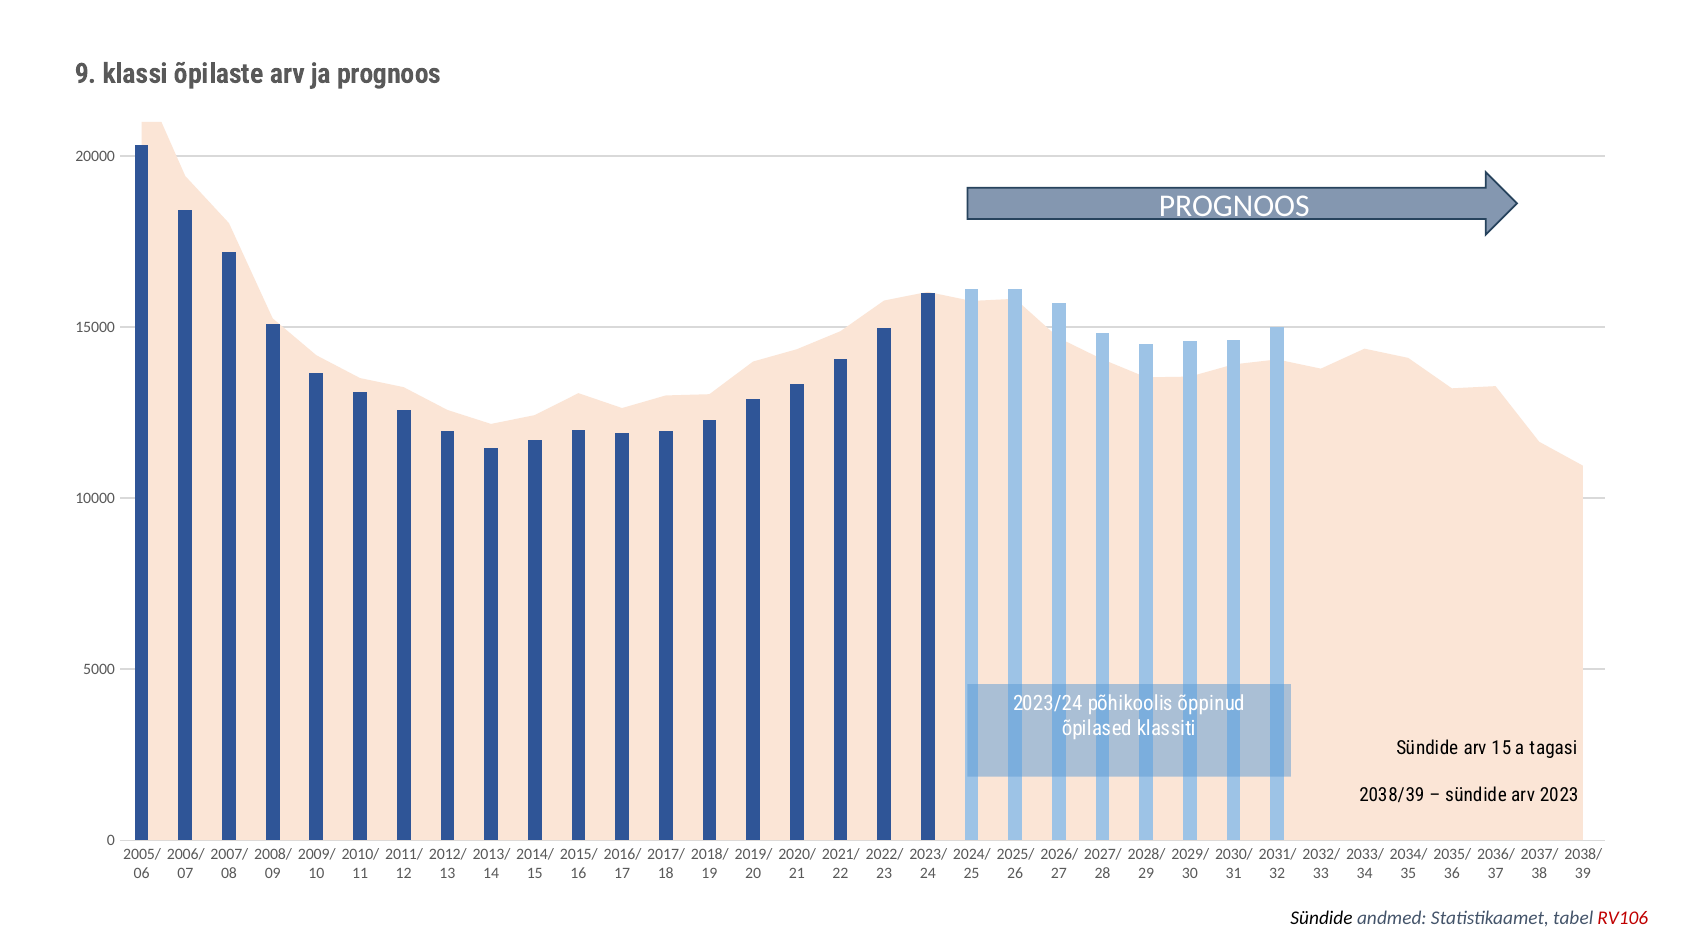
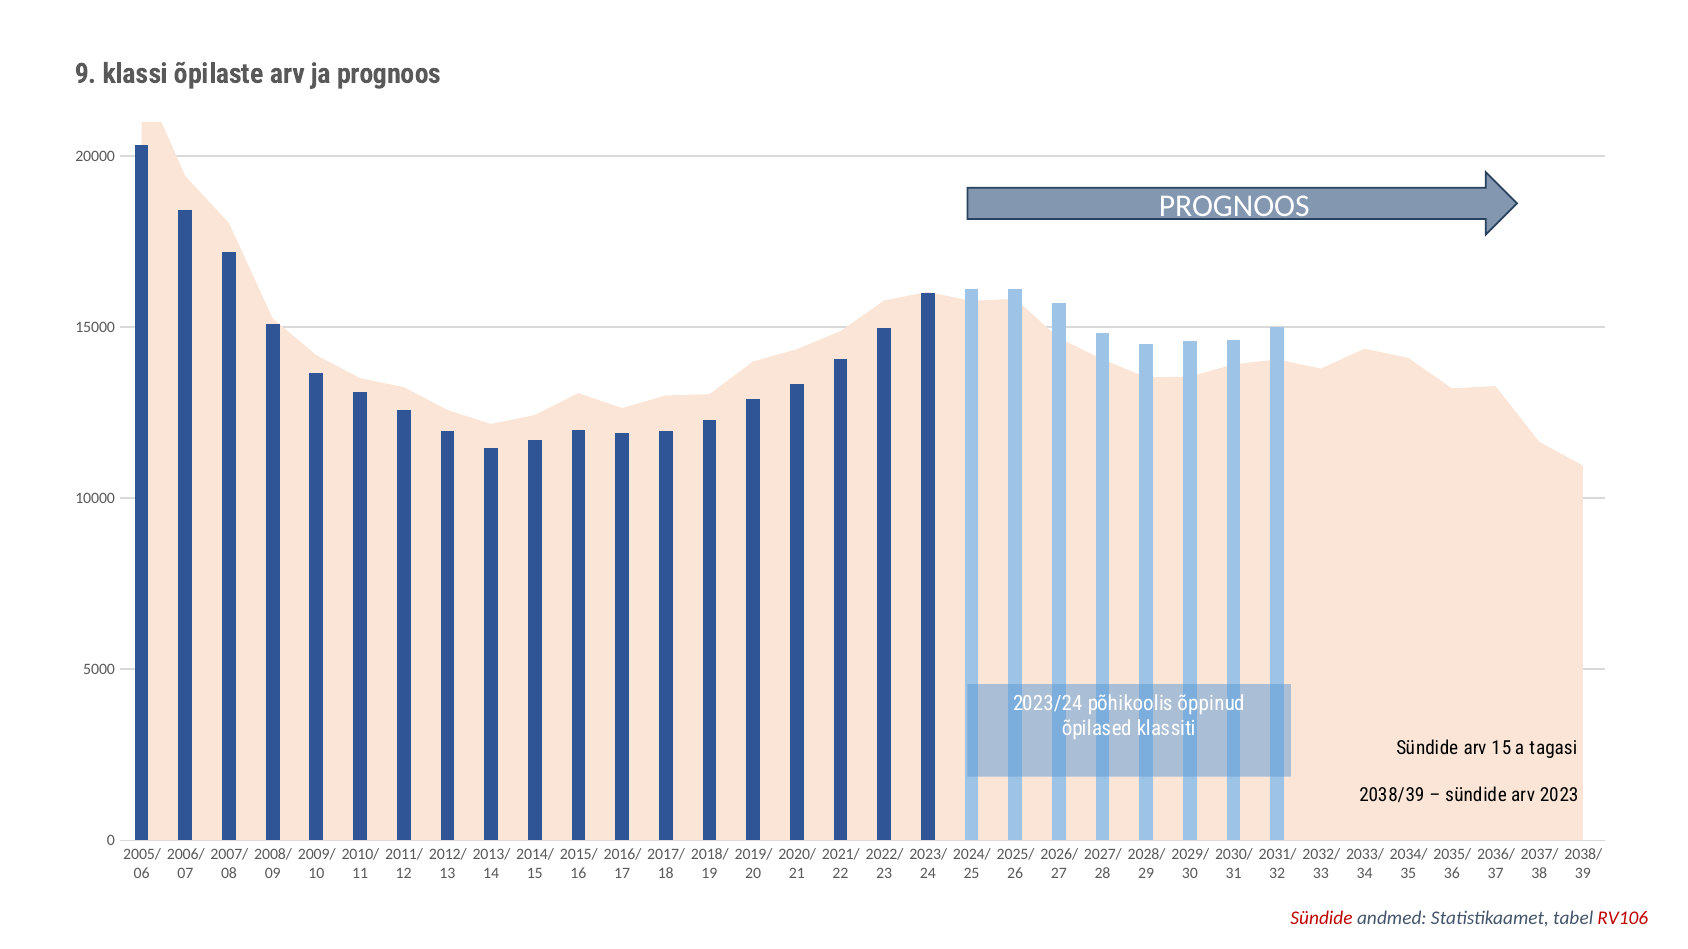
Sündide colour: black -> red (1321, 919)
